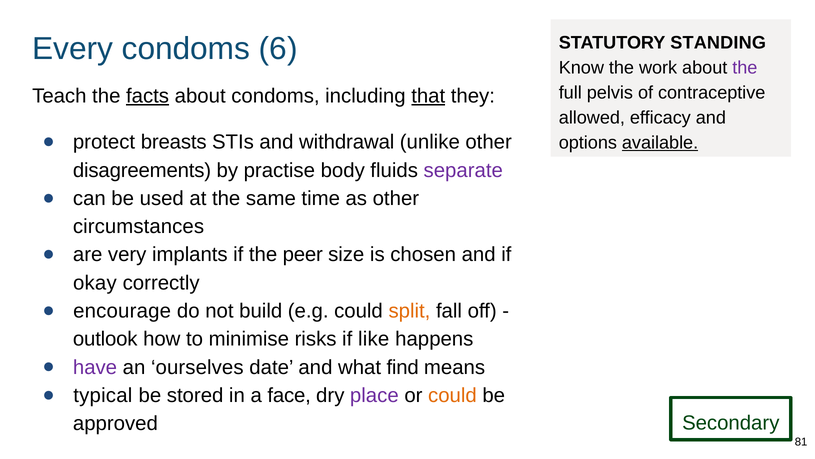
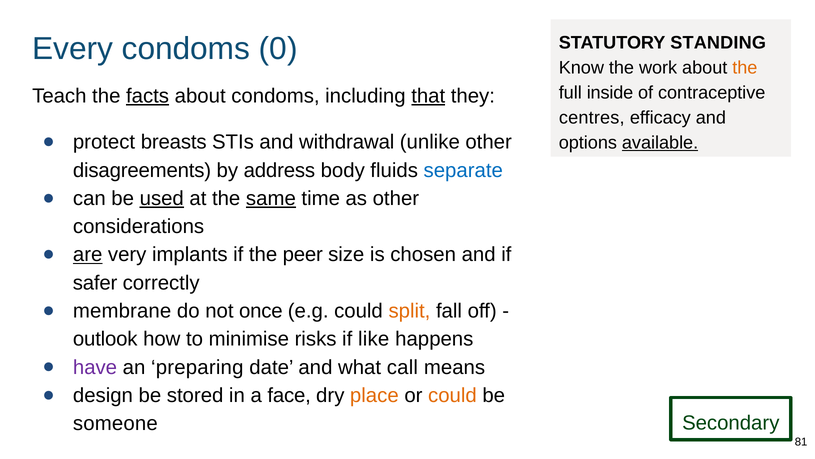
6: 6 -> 0 (278, 49)
the colour: purple -> orange (745, 68)
pelvis: pelvis -> inside (610, 93)
allowed: allowed -> centres (592, 118)
practise: practise -> address (279, 170)
separate colour: purple -> blue (463, 170)
used underline: none -> present (162, 198)
same underline: none -> present (271, 198)
circumstances: circumstances -> considerations (139, 226)
are underline: none -> present (88, 254)
okay: okay -> safer (95, 283)
encourage: encourage -> membrane (122, 311)
build: build -> once (261, 311)
ourselves: ourselves -> preparing (197, 367)
find: find -> call (402, 367)
typical: typical -> design (103, 395)
place colour: purple -> orange (374, 395)
approved: approved -> someone (115, 423)
